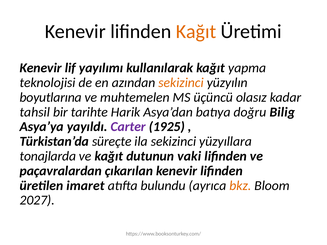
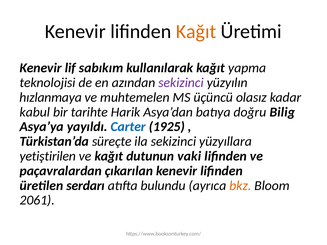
yayılımı: yayılımı -> sabıkım (101, 68)
sekizinci colour: orange -> purple (181, 83)
boyutlarına: boyutlarına -> hızlanmaya (51, 97)
tahsil: tahsil -> kabul (35, 112)
Carter colour: purple -> blue (128, 127)
tonajlarda: tonajlarda -> yetiştirilen (48, 156)
imaret: imaret -> serdarı (86, 186)
2027: 2027 -> 2061 (37, 200)
